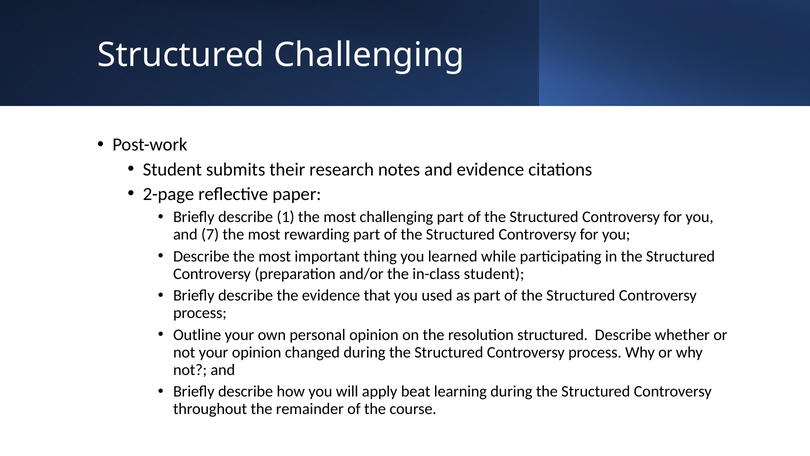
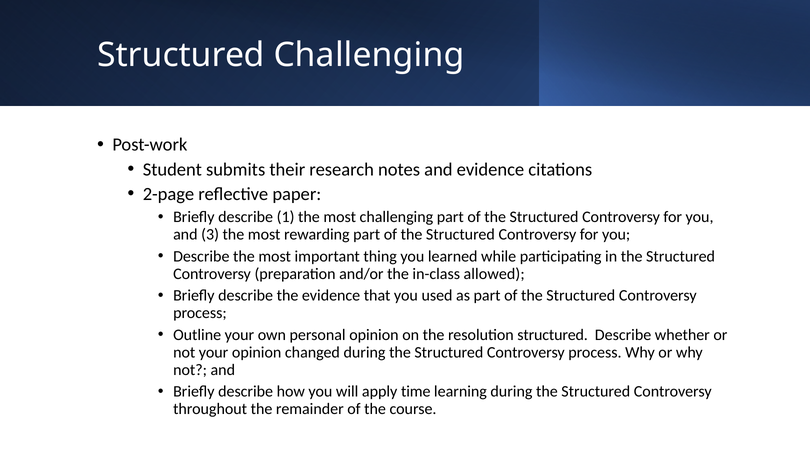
7: 7 -> 3 (210, 234)
in-class student: student -> allowed (494, 274)
beat: beat -> time (416, 391)
